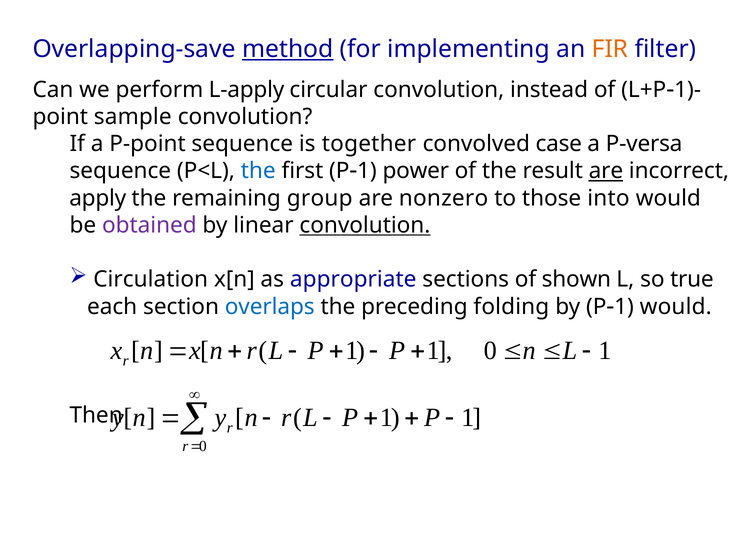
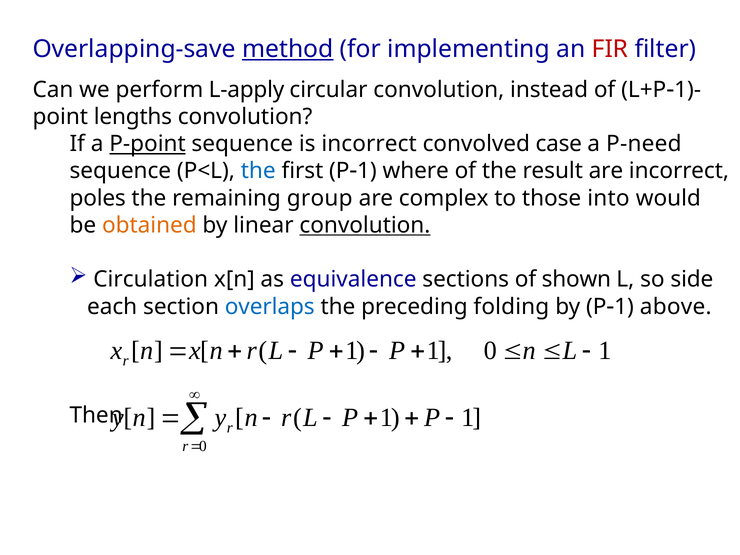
FIR colour: orange -> red (610, 49)
sample: sample -> lengths (133, 117)
P-point underline: none -> present (147, 144)
is together: together -> incorrect (369, 144)
P-versa: P-versa -> P-need (644, 144)
power: power -> where (416, 171)
are underline: present -> none (606, 171)
apply: apply -> poles (98, 198)
nonzero: nonzero -> complex (444, 198)
obtained colour: purple -> orange (149, 225)
appropriate: appropriate -> equivalence (353, 279)
true: true -> side (692, 279)
P1 would: would -> above (676, 307)
